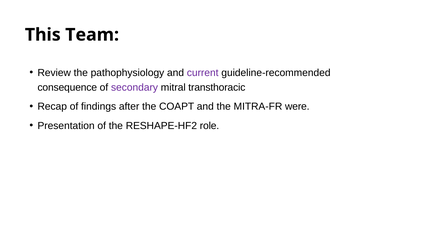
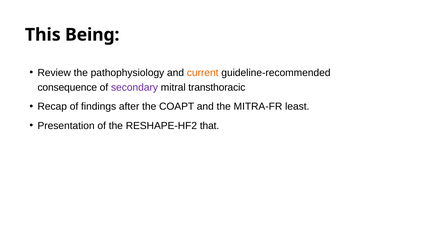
Team: Team -> Being (92, 35)
current colour: purple -> orange (203, 73)
were: were -> least (297, 107)
role: role -> that (210, 126)
